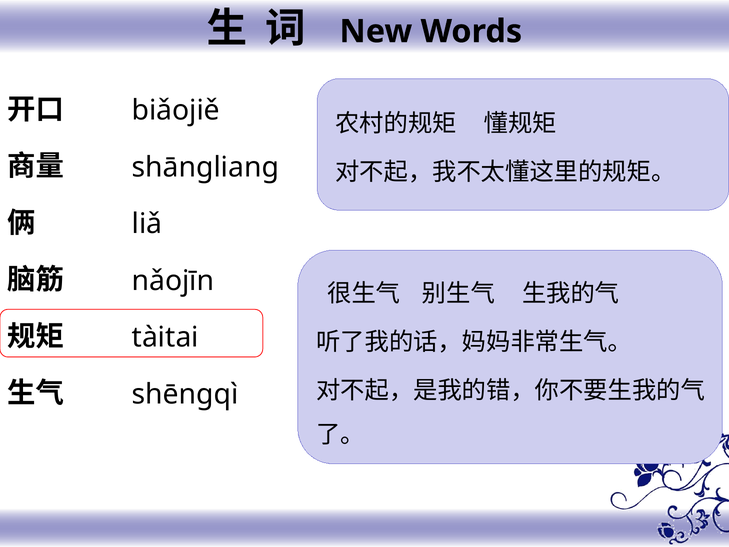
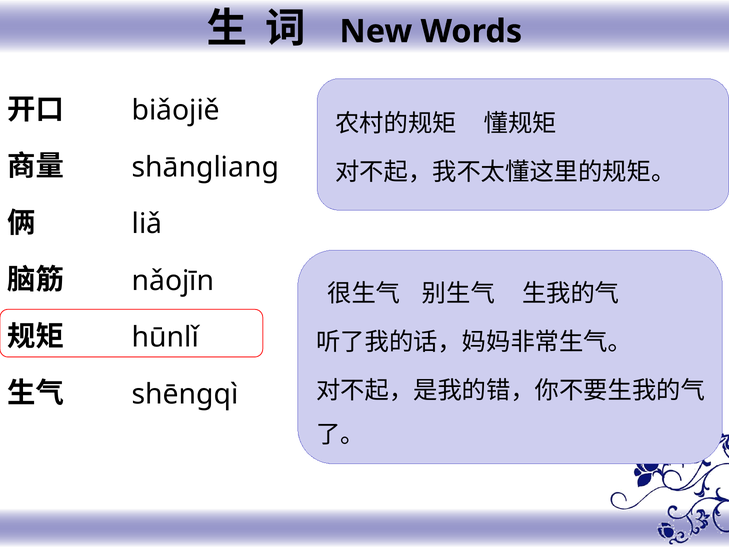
tàitai: tàitai -> hūnlǐ (165, 337)
